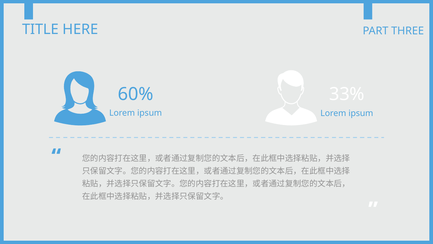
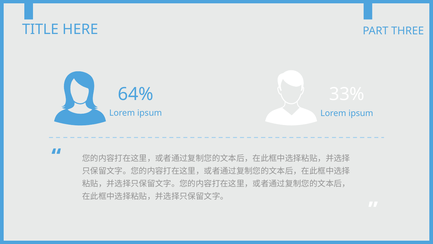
60%: 60% -> 64% (136, 94)
